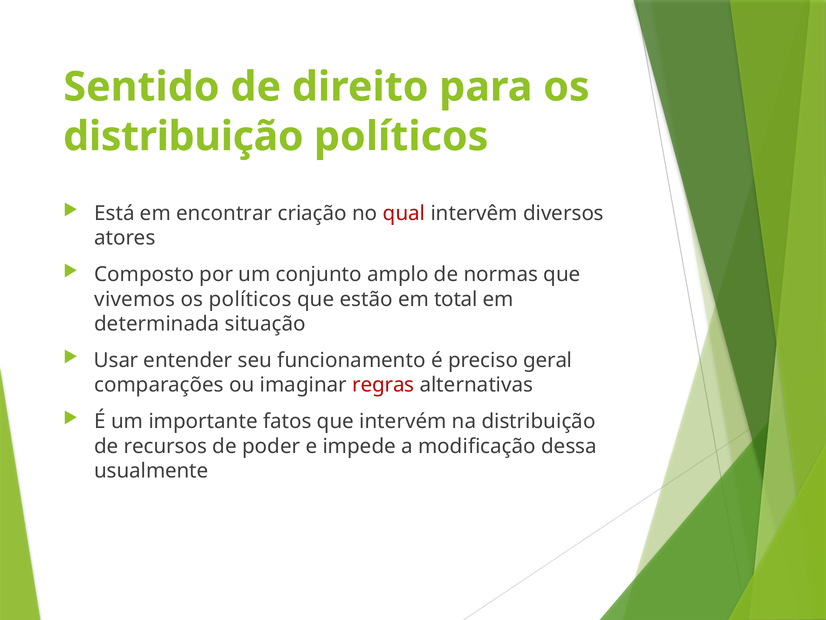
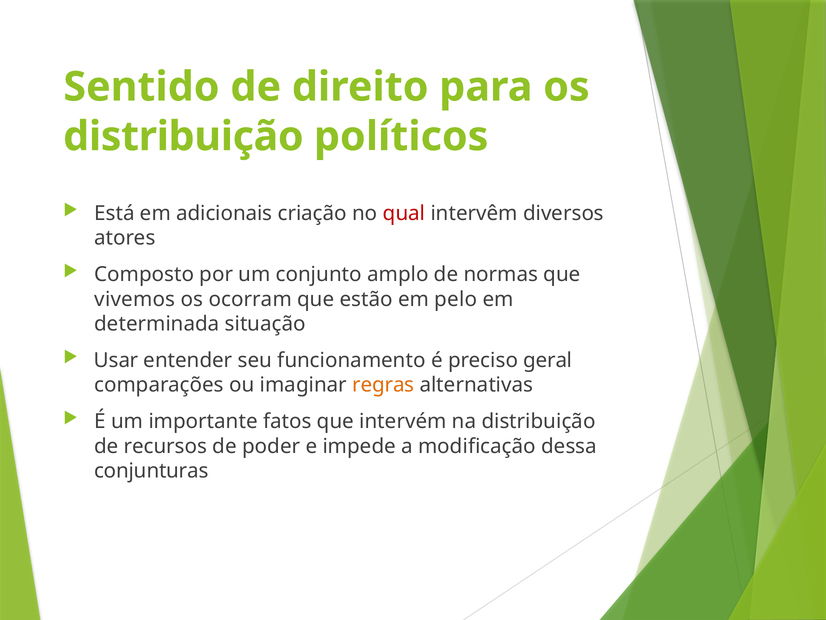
encontrar: encontrar -> adicionais (224, 213)
os políticos: políticos -> ocorram (250, 299)
total: total -> pelo (456, 299)
regras colour: red -> orange (383, 385)
usualmente: usualmente -> conjunturas (151, 471)
